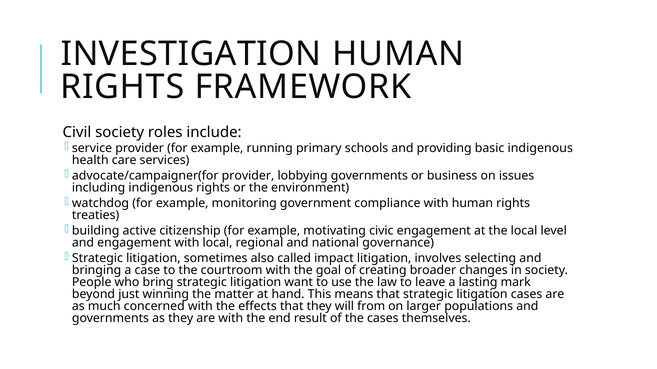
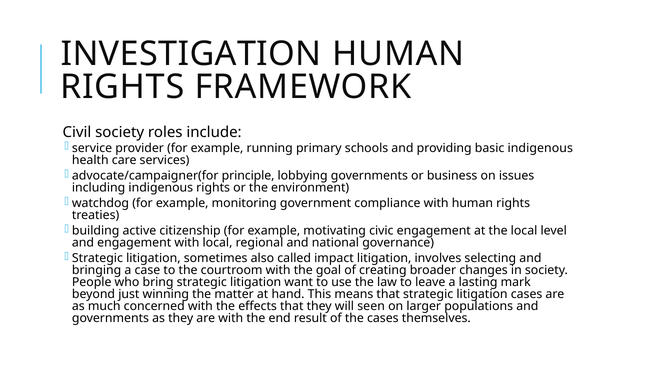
advocate/campaigner(for provider: provider -> principle (248, 176)
from: from -> seen (371, 307)
